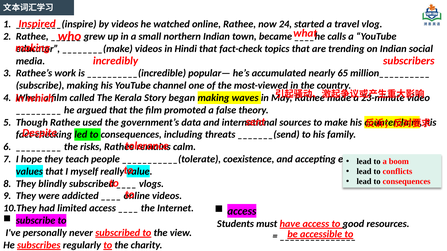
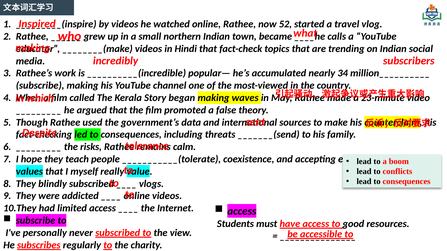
24: 24 -> 52 (285, 24)
65: 65 -> 34 (343, 73)
